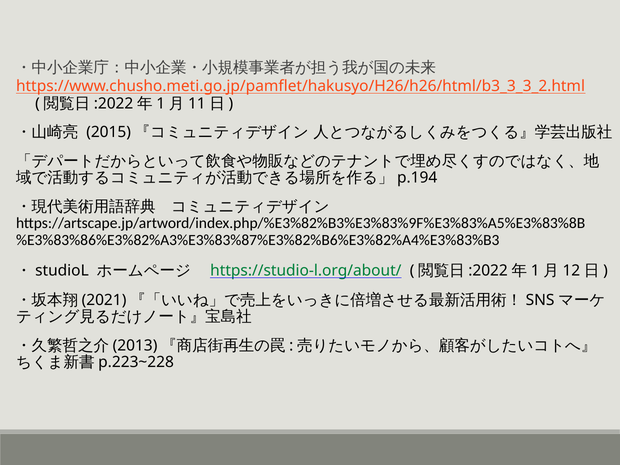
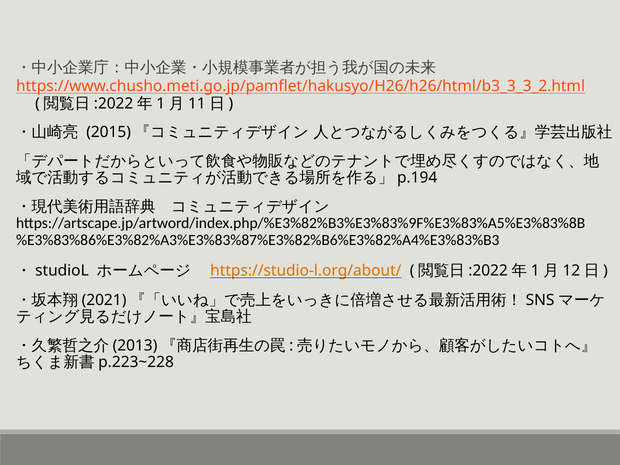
https://studio-l.org/about/ colour: green -> orange (306, 271)
